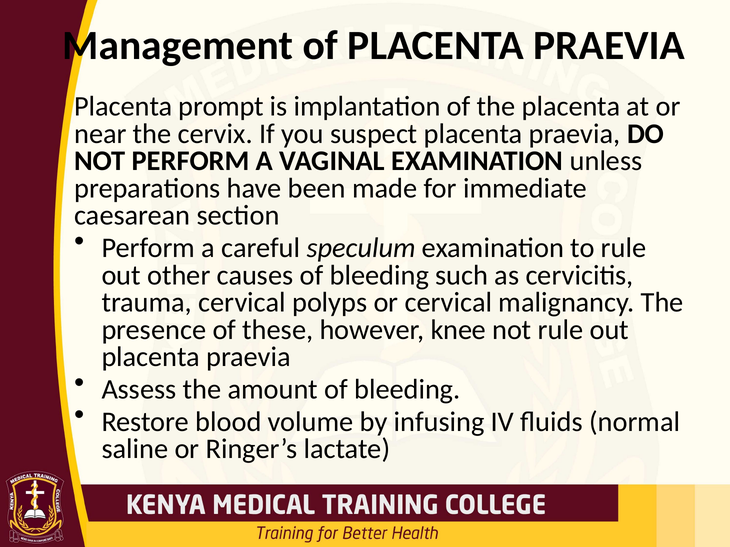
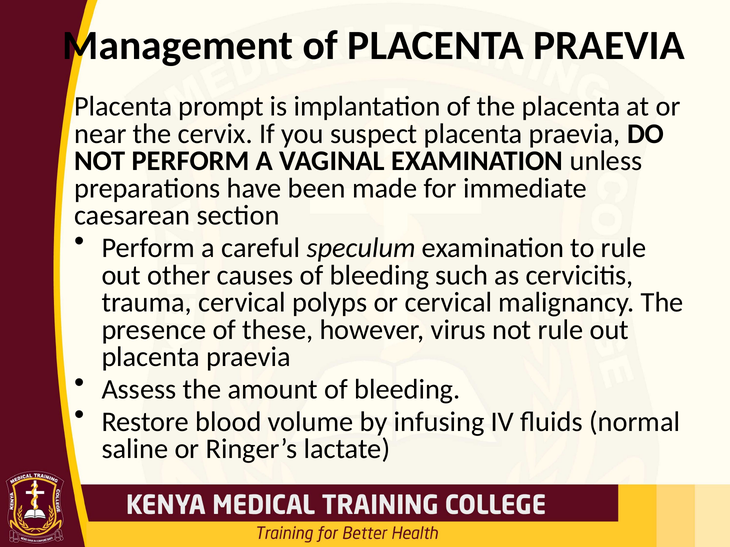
knee: knee -> virus (458, 330)
